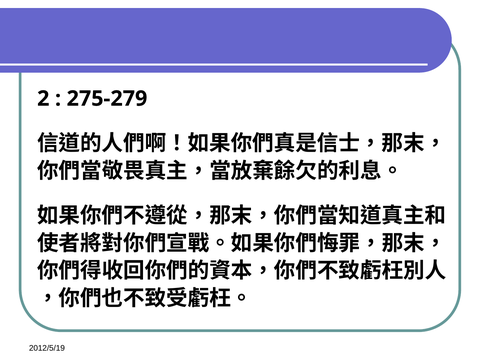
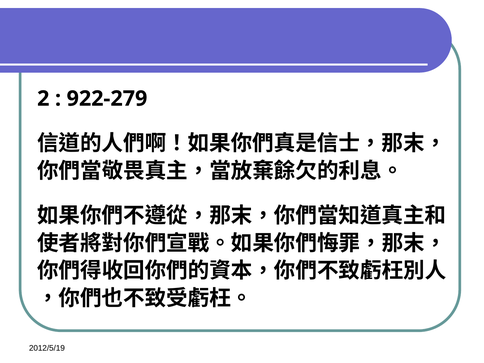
275-279: 275-279 -> 922-279 (107, 99)
